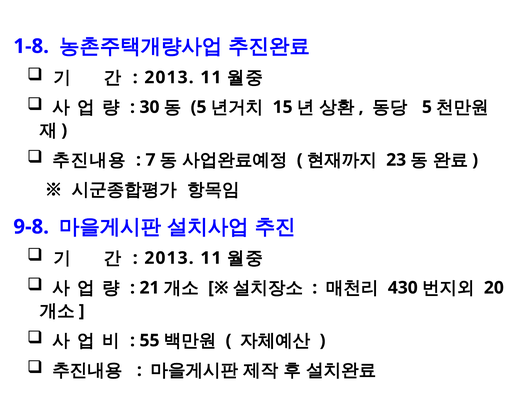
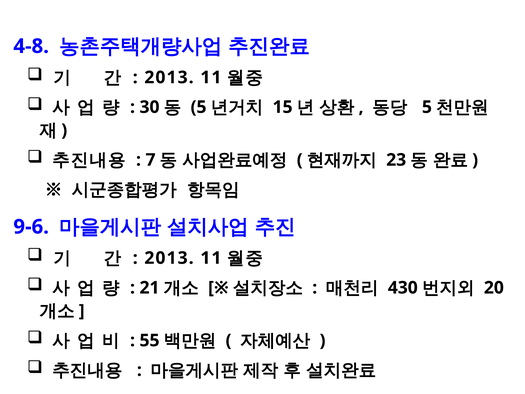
1-8: 1-8 -> 4-8 (31, 46)
9-8: 9-8 -> 9-6 (31, 227)
